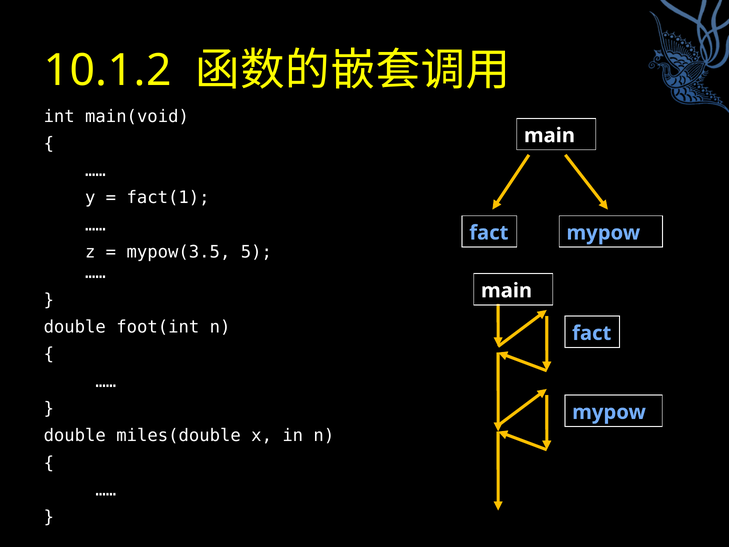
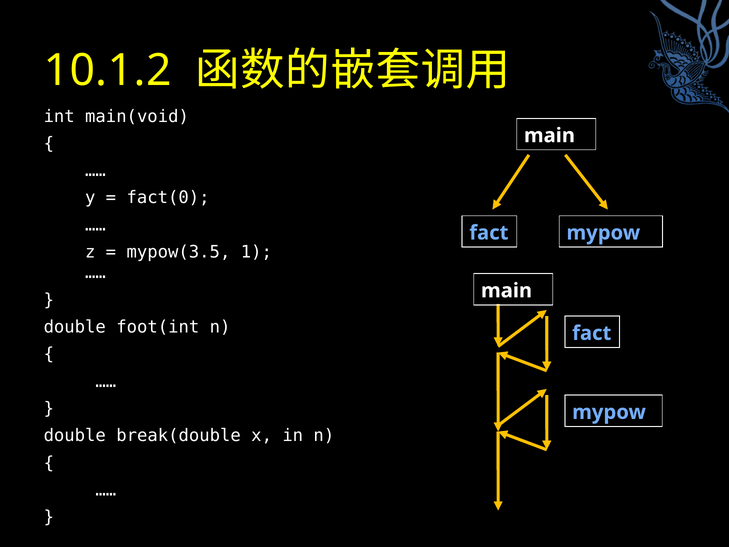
fact(1: fact(1 -> fact(0 (168, 198)
5: 5 -> 1 (256, 252)
miles(double: miles(double -> break(double (179, 436)
